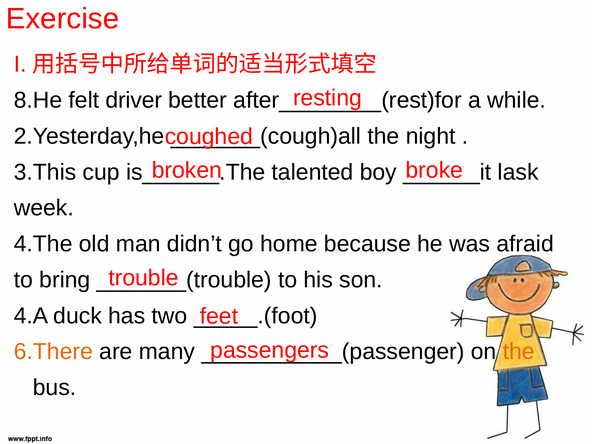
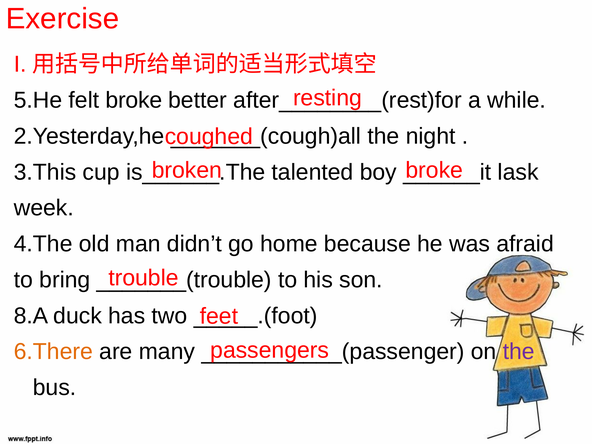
8.He: 8.He -> 5.He (38, 100)
felt driver: driver -> broke (134, 100)
4.A: 4.A -> 8.A (31, 316)
the colour: orange -> purple (519, 352)
